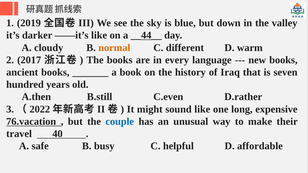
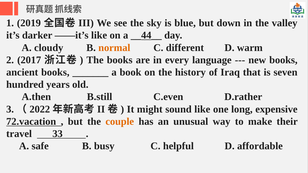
76.vacation: 76.vacation -> 72.vacation (31, 122)
couple colour: blue -> orange (120, 122)
40: 40 -> 33 (58, 134)
